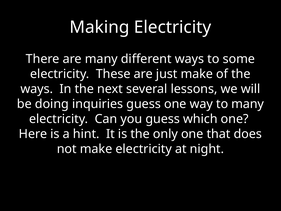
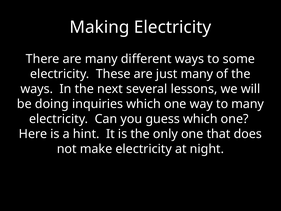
just make: make -> many (197, 74)
inquiries guess: guess -> which (144, 104)
